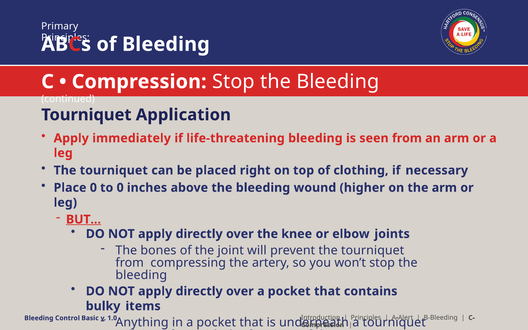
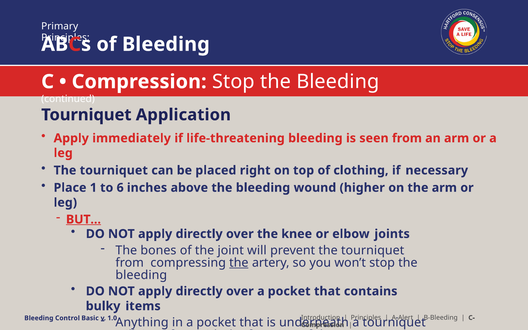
Place 0: 0 -> 1 (93, 188)
to 0: 0 -> 6 (120, 188)
the underline: none -> present (239, 263)
